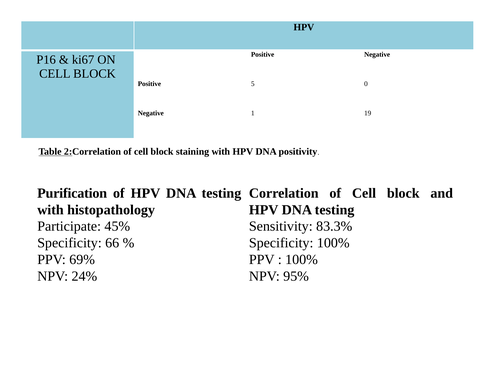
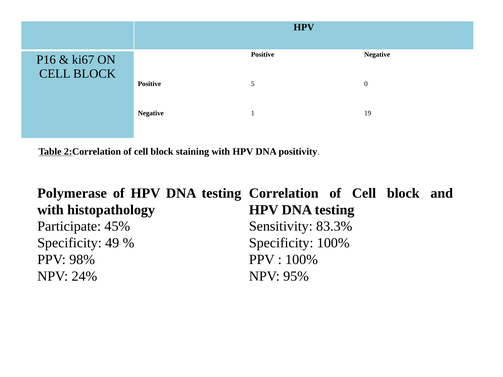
Purification: Purification -> Polymerase (72, 193)
66: 66 -> 49 (112, 243)
69%: 69% -> 98% (82, 260)
